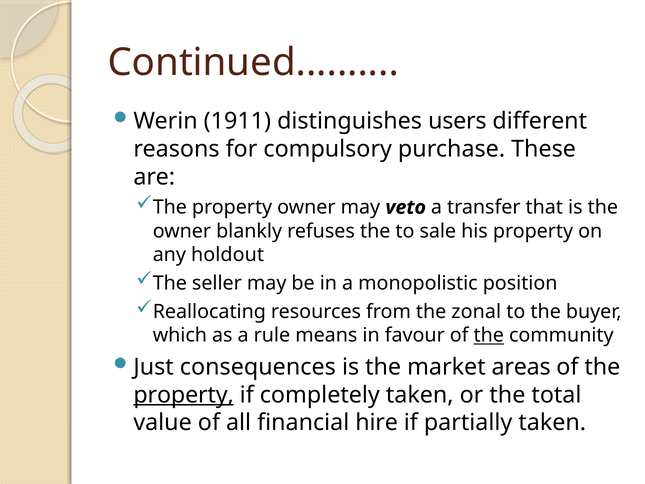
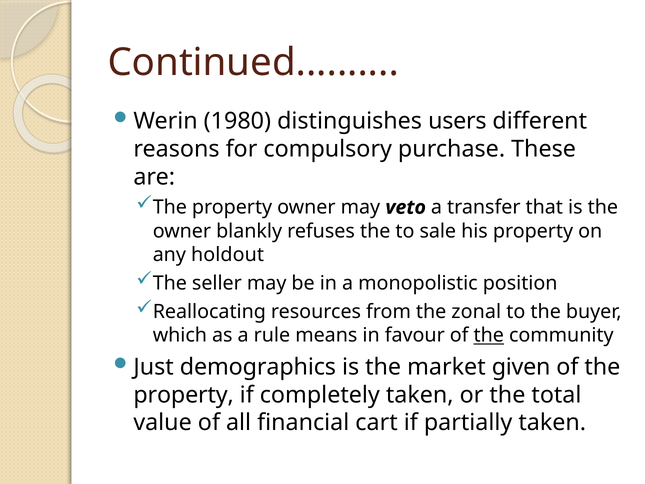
1911: 1911 -> 1980 (237, 121)
consequences: consequences -> demographics (258, 367)
areas: areas -> given (521, 367)
property underline: present -> none (184, 395)
hire: hire -> cart (377, 423)
